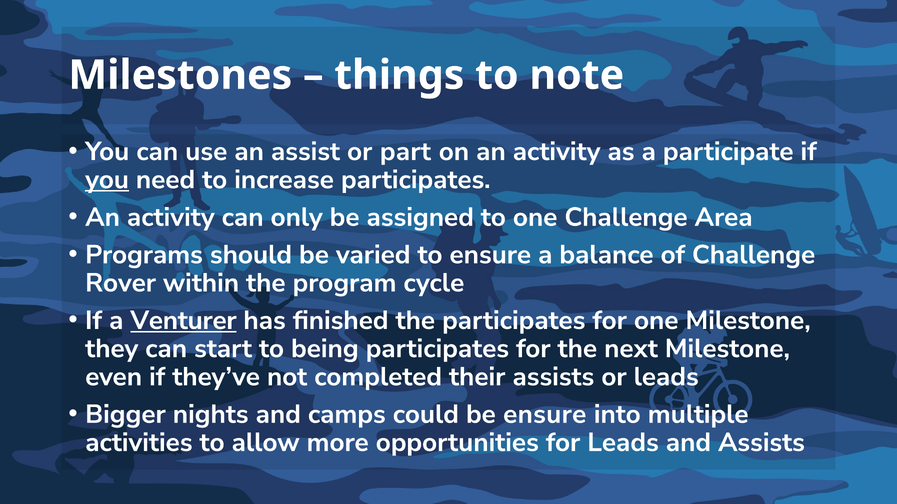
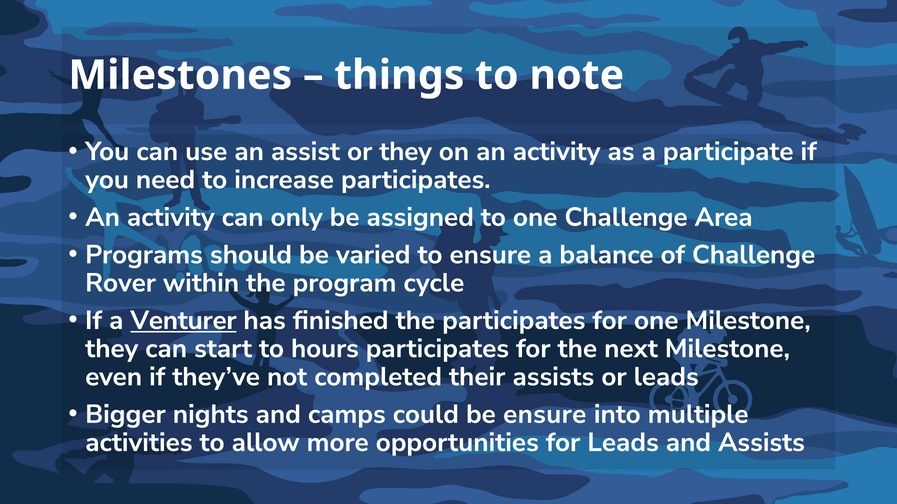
or part: part -> they (406, 152)
you underline: present -> none (107, 180)
being: being -> hours (325, 349)
